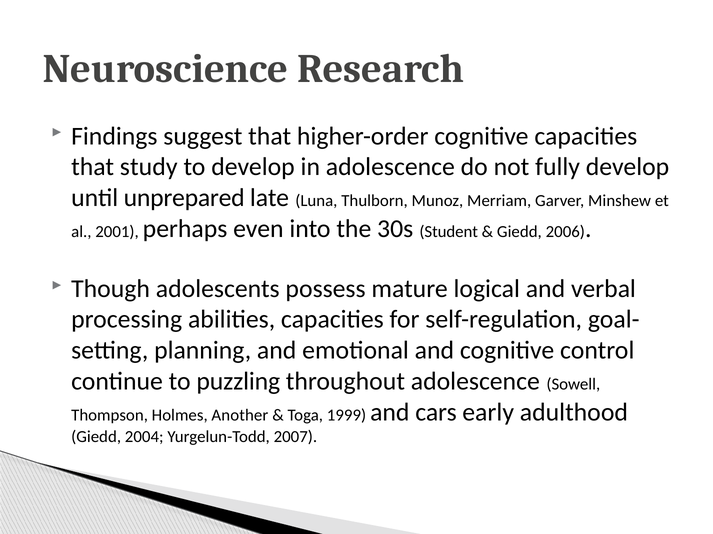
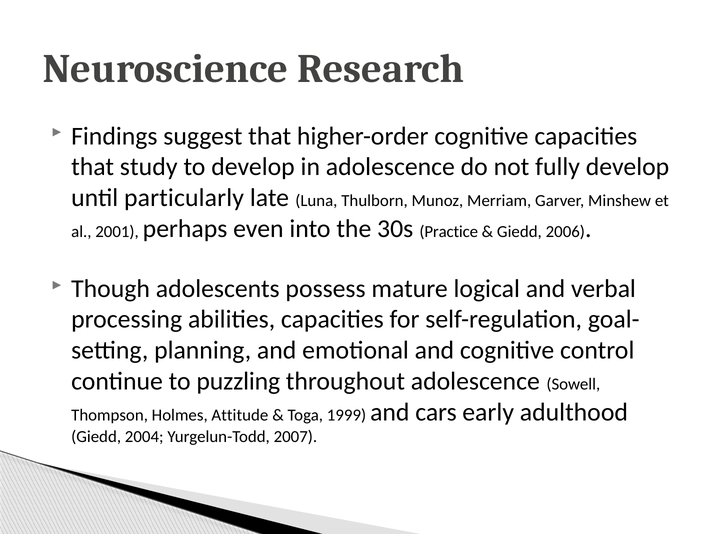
unprepared: unprepared -> particularly (184, 198)
Student: Student -> Practice (449, 232)
Another: Another -> Attitude (240, 416)
